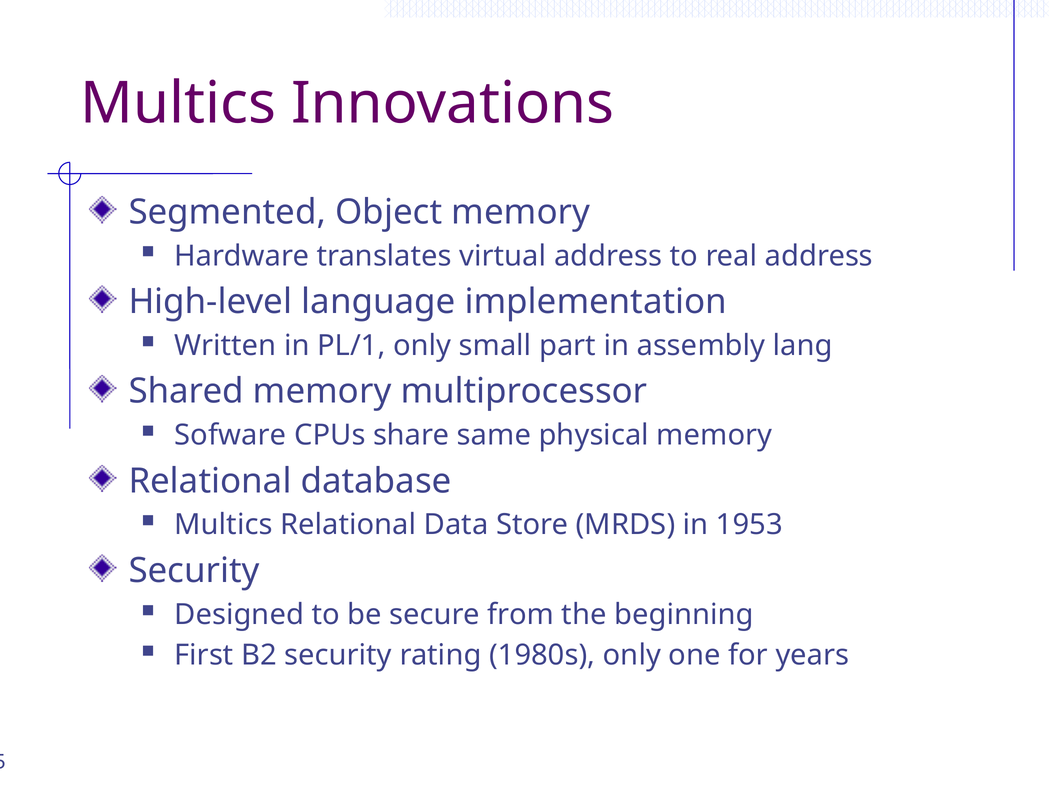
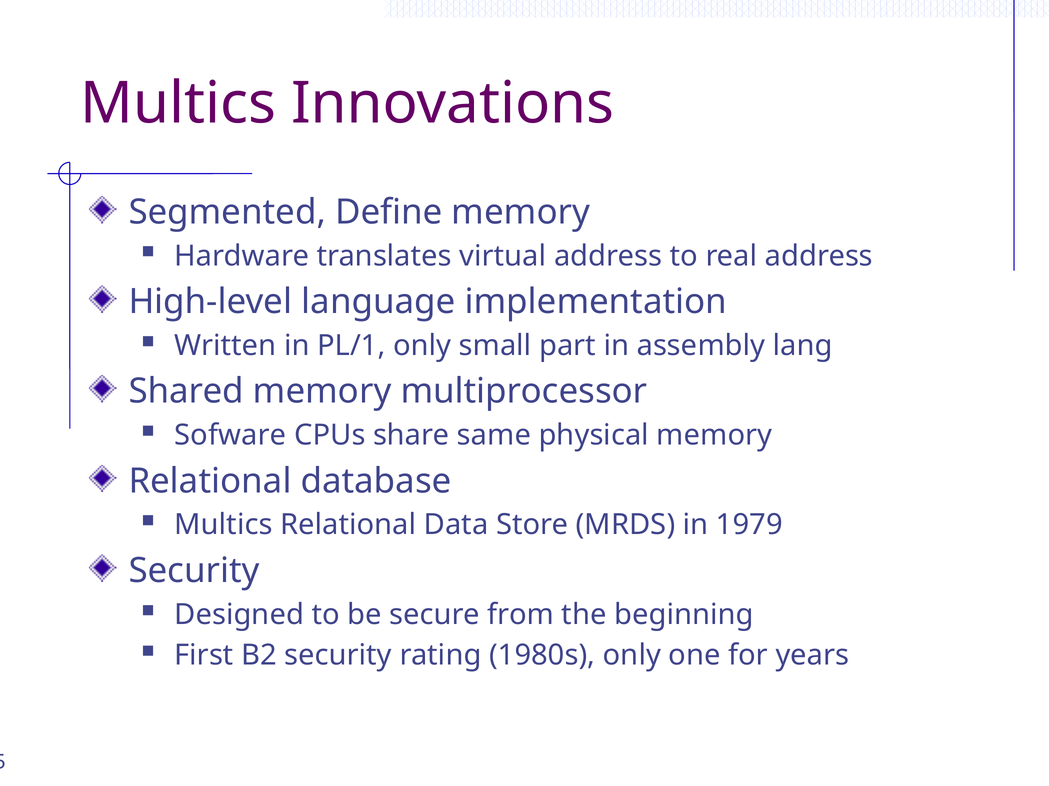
Object: Object -> Define (389, 212)
1953: 1953 -> 1979 (749, 525)
